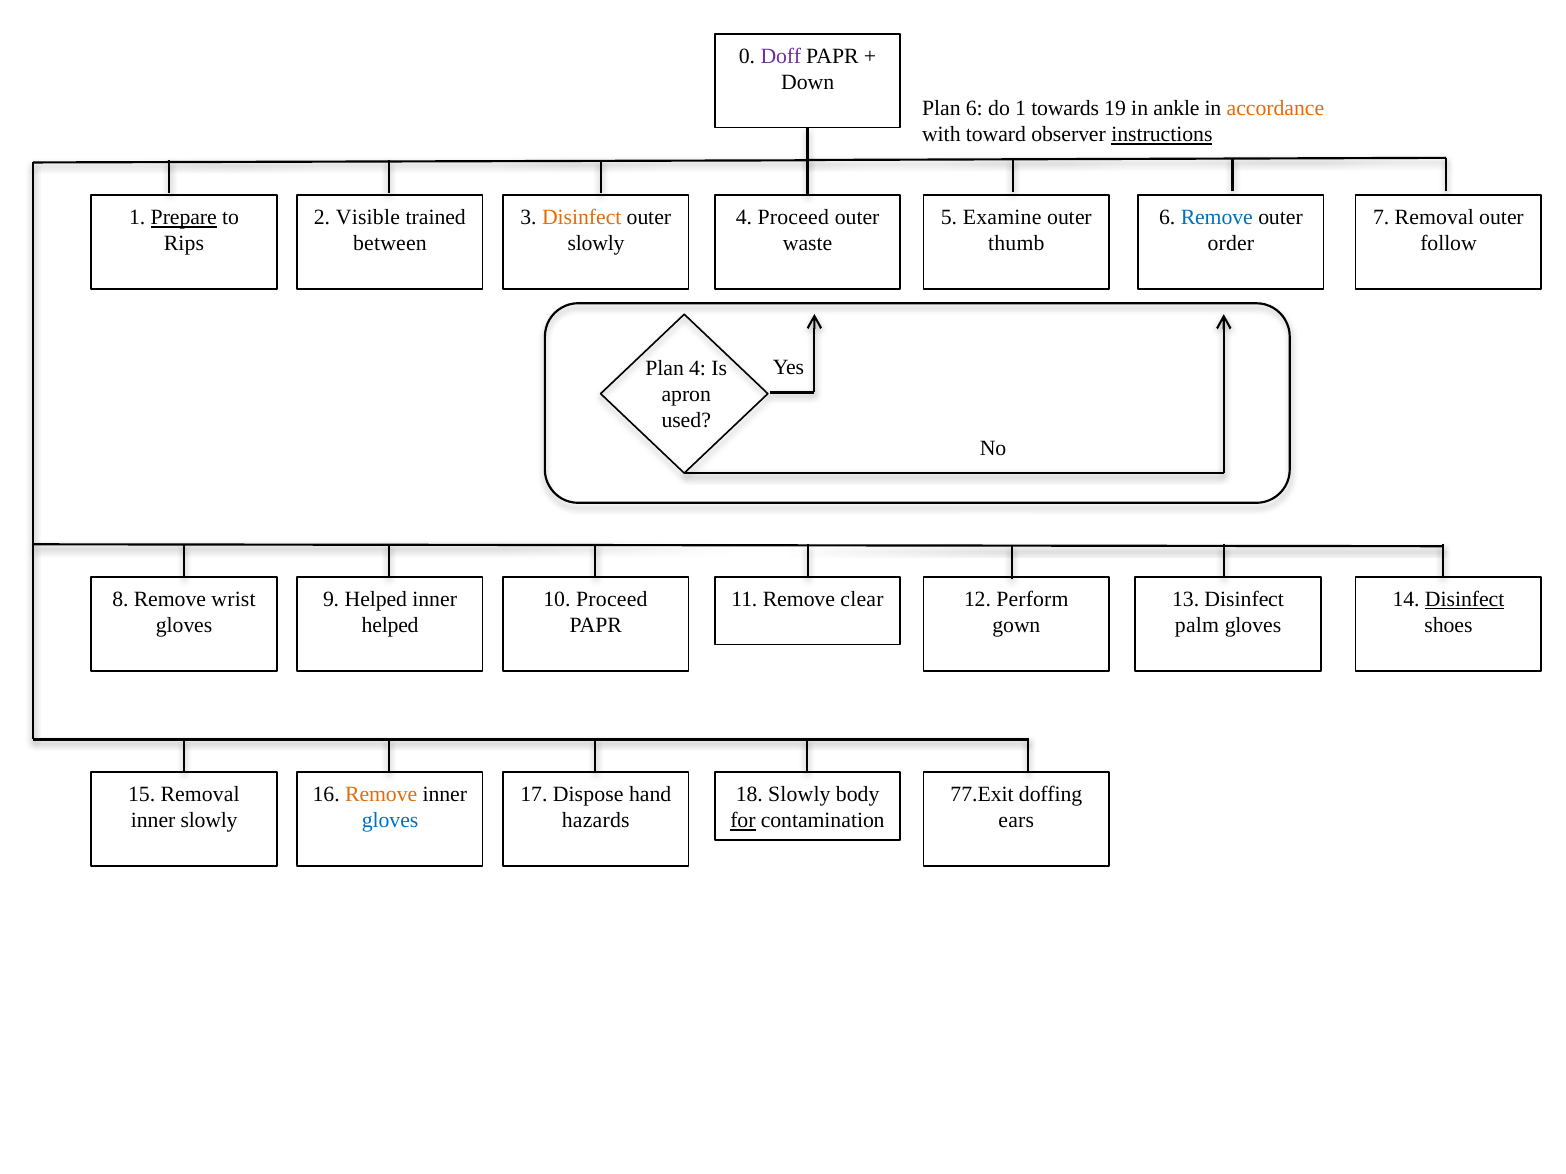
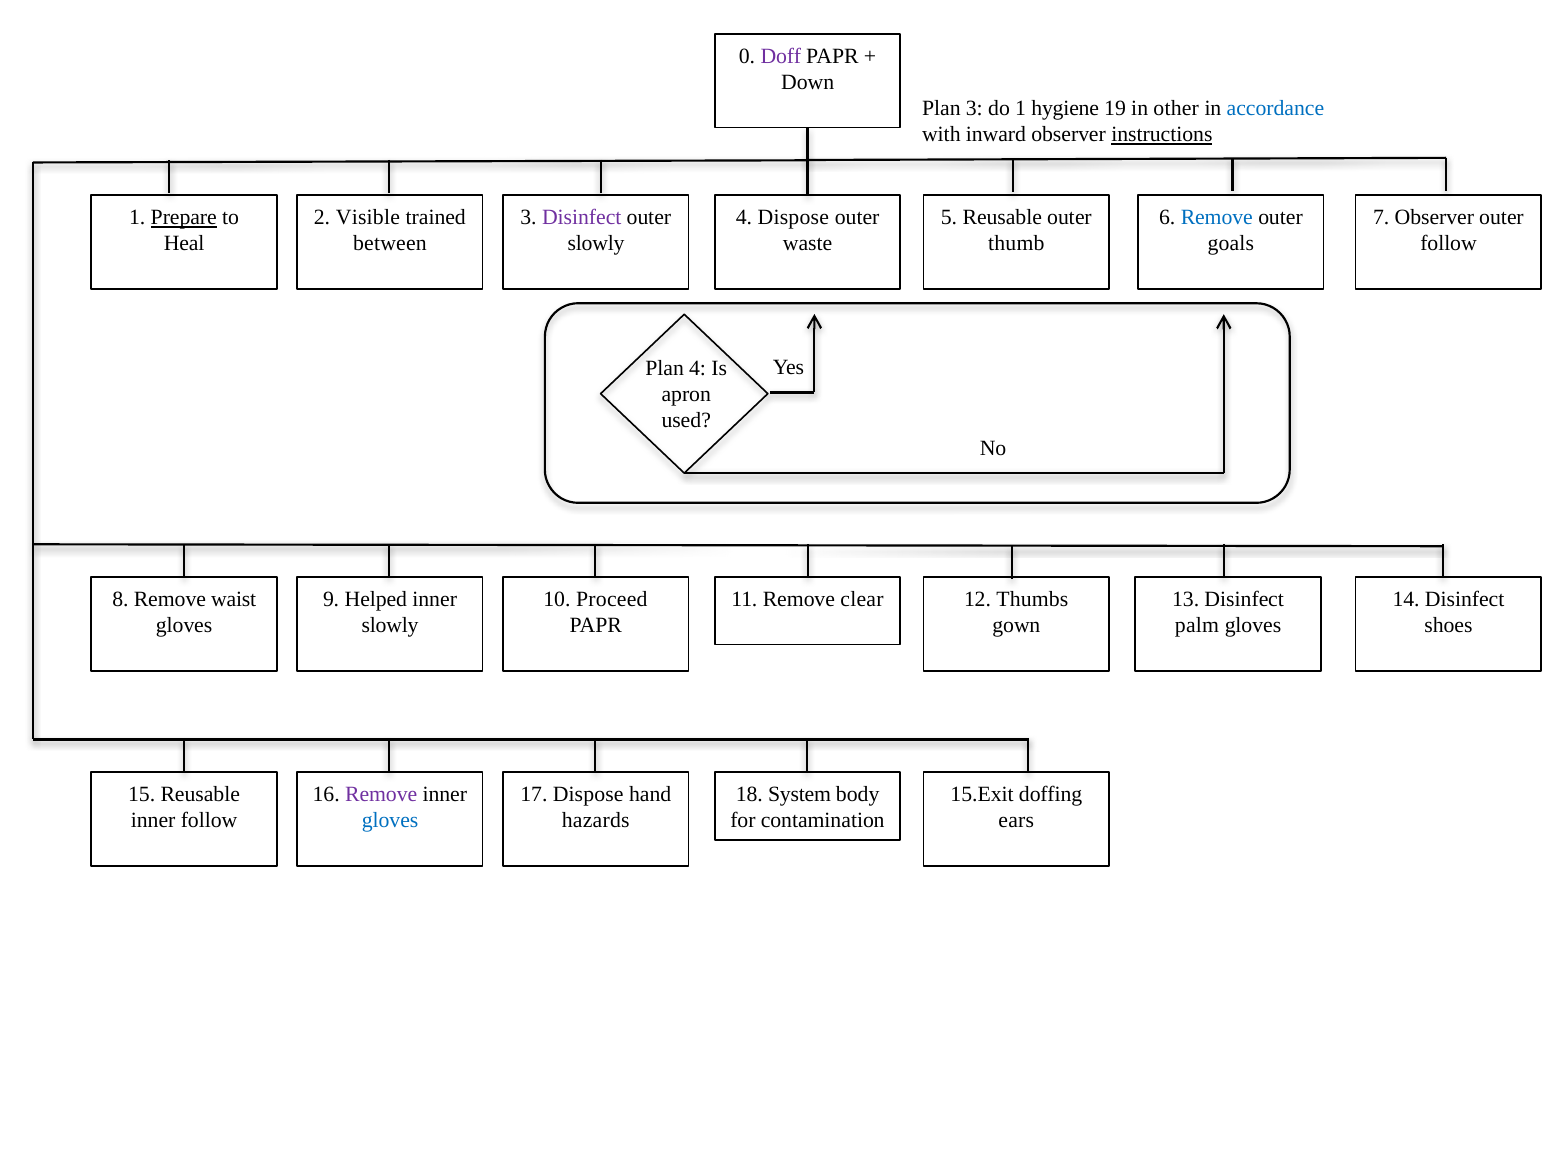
Plan 6: 6 -> 3 (974, 109)
towards: towards -> hygiene (1065, 109)
ankle: ankle -> other (1176, 109)
accordance colour: orange -> blue (1275, 109)
toward: toward -> inward (996, 135)
Disinfect colour: orange -> purple (582, 218)
4 Proceed: Proceed -> Dispose (793, 218)
5 Examine: Examine -> Reusable (1002, 218)
7 Removal: Removal -> Observer (1434, 218)
Rips: Rips -> Heal (184, 244)
order: order -> goals (1231, 244)
wrist: wrist -> waist (234, 600)
Perform: Perform -> Thumbs (1032, 600)
Disinfect underline: present -> none (1465, 600)
helped: helped -> slowly (390, 626)
15 Removal: Removal -> Reusable (200, 795)
Remove colour: orange -> purple (381, 795)
18 Slowly: Slowly -> System (800, 795)
77.Exit: 77.Exit -> 15.Exit (982, 795)
inner slowly: slowly -> follow (209, 821)
for underline: present -> none (743, 821)
